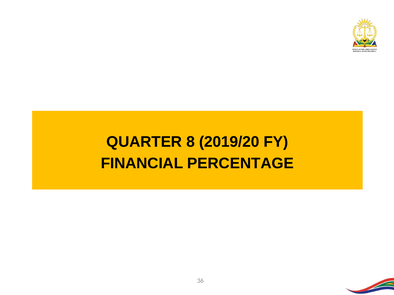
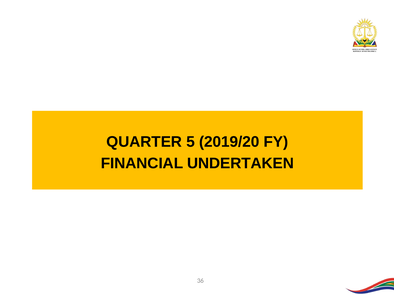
8: 8 -> 5 (191, 142)
PERCENTAGE: PERCENTAGE -> UNDERTAKEN (241, 164)
